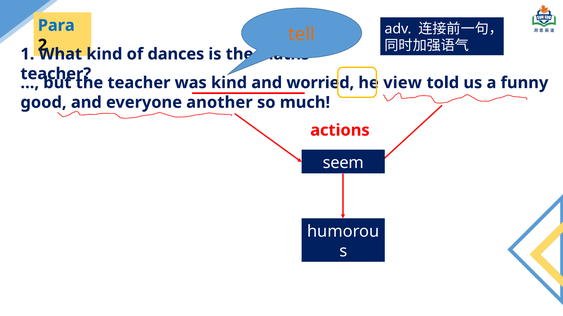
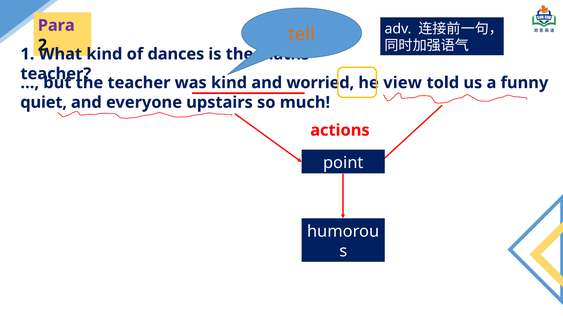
Para colour: blue -> purple (56, 25)
good: good -> quiet (44, 103)
another: another -> upstairs (220, 103)
seem: seem -> point (343, 163)
